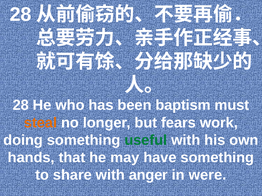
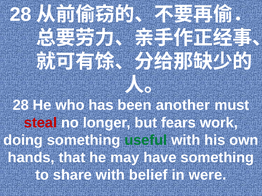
baptism: baptism -> another (183, 105)
steal colour: orange -> red (40, 123)
anger: anger -> belief (148, 175)
